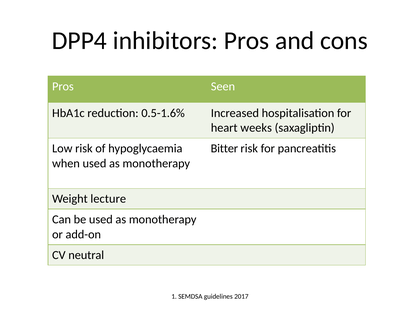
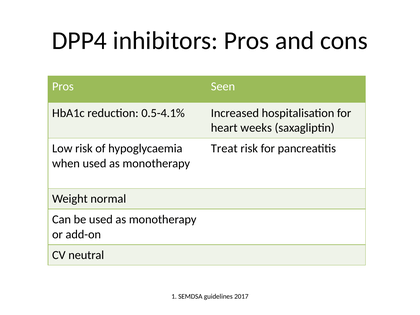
0.5-1.6%: 0.5-1.6% -> 0.5-4.1% (163, 113)
Bitter: Bitter -> Treat (224, 149)
lecture: lecture -> normal (108, 199)
